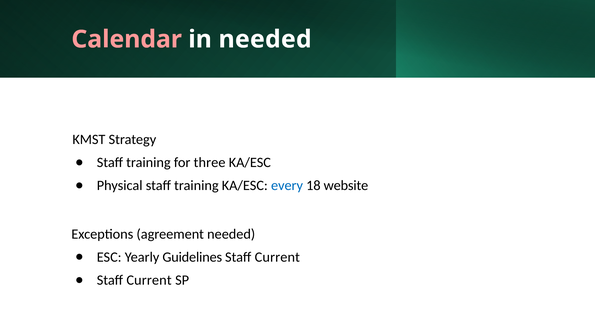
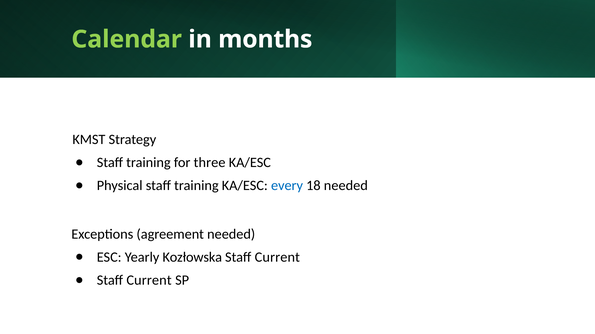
Calendar colour: pink -> light green (127, 39)
in needed: needed -> months (265, 39)
18 website: website -> needed (346, 186)
Guidelines: Guidelines -> Kozłowska (192, 258)
